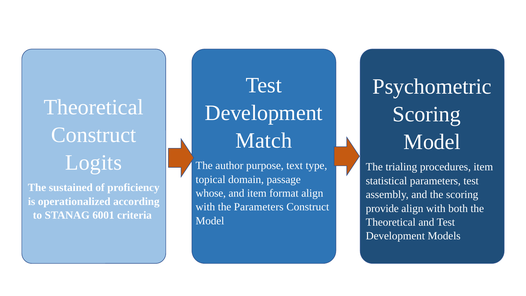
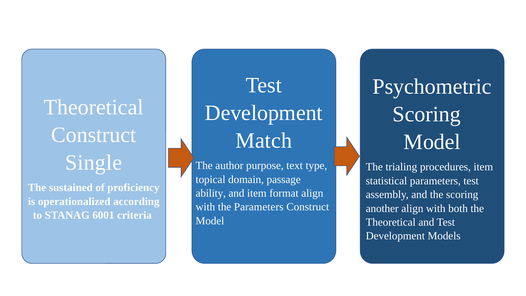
Logits: Logits -> Single (94, 163)
whose: whose -> ability (211, 193)
provide: provide -> another (382, 208)
